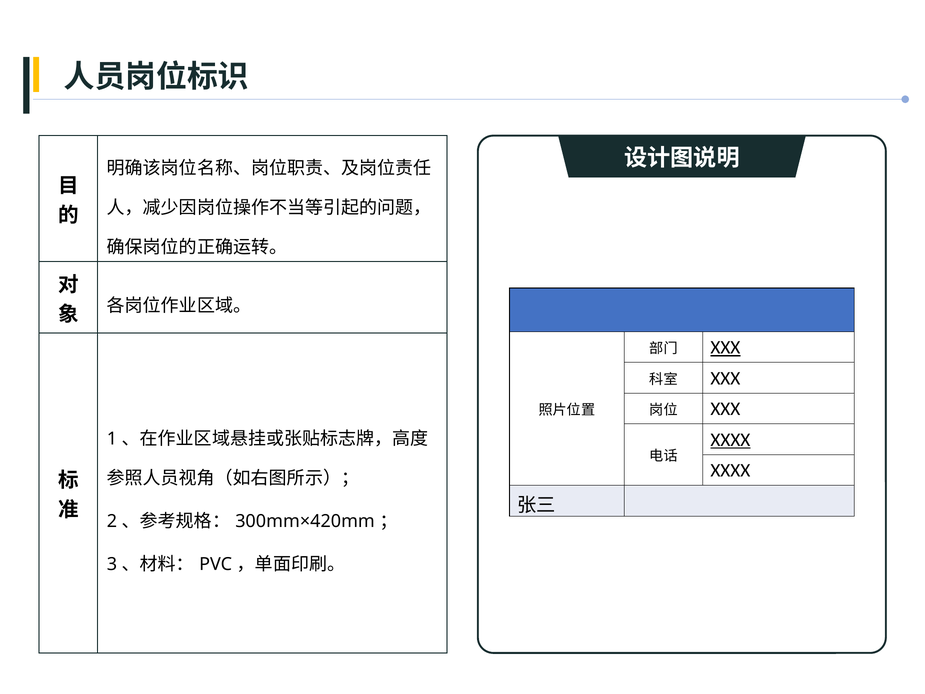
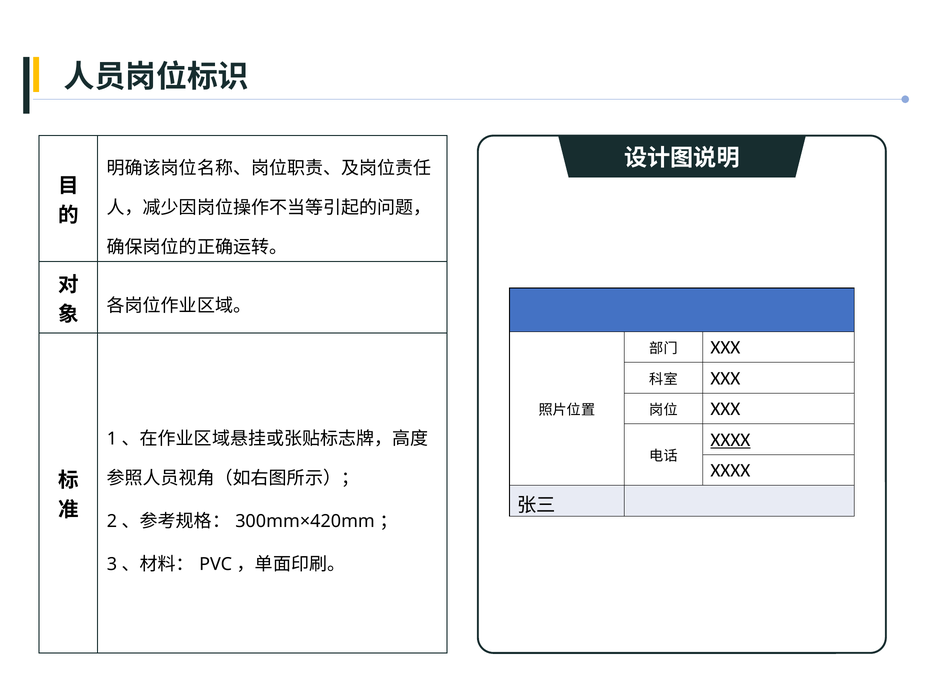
XXX underline: present -> none (725, 347)
